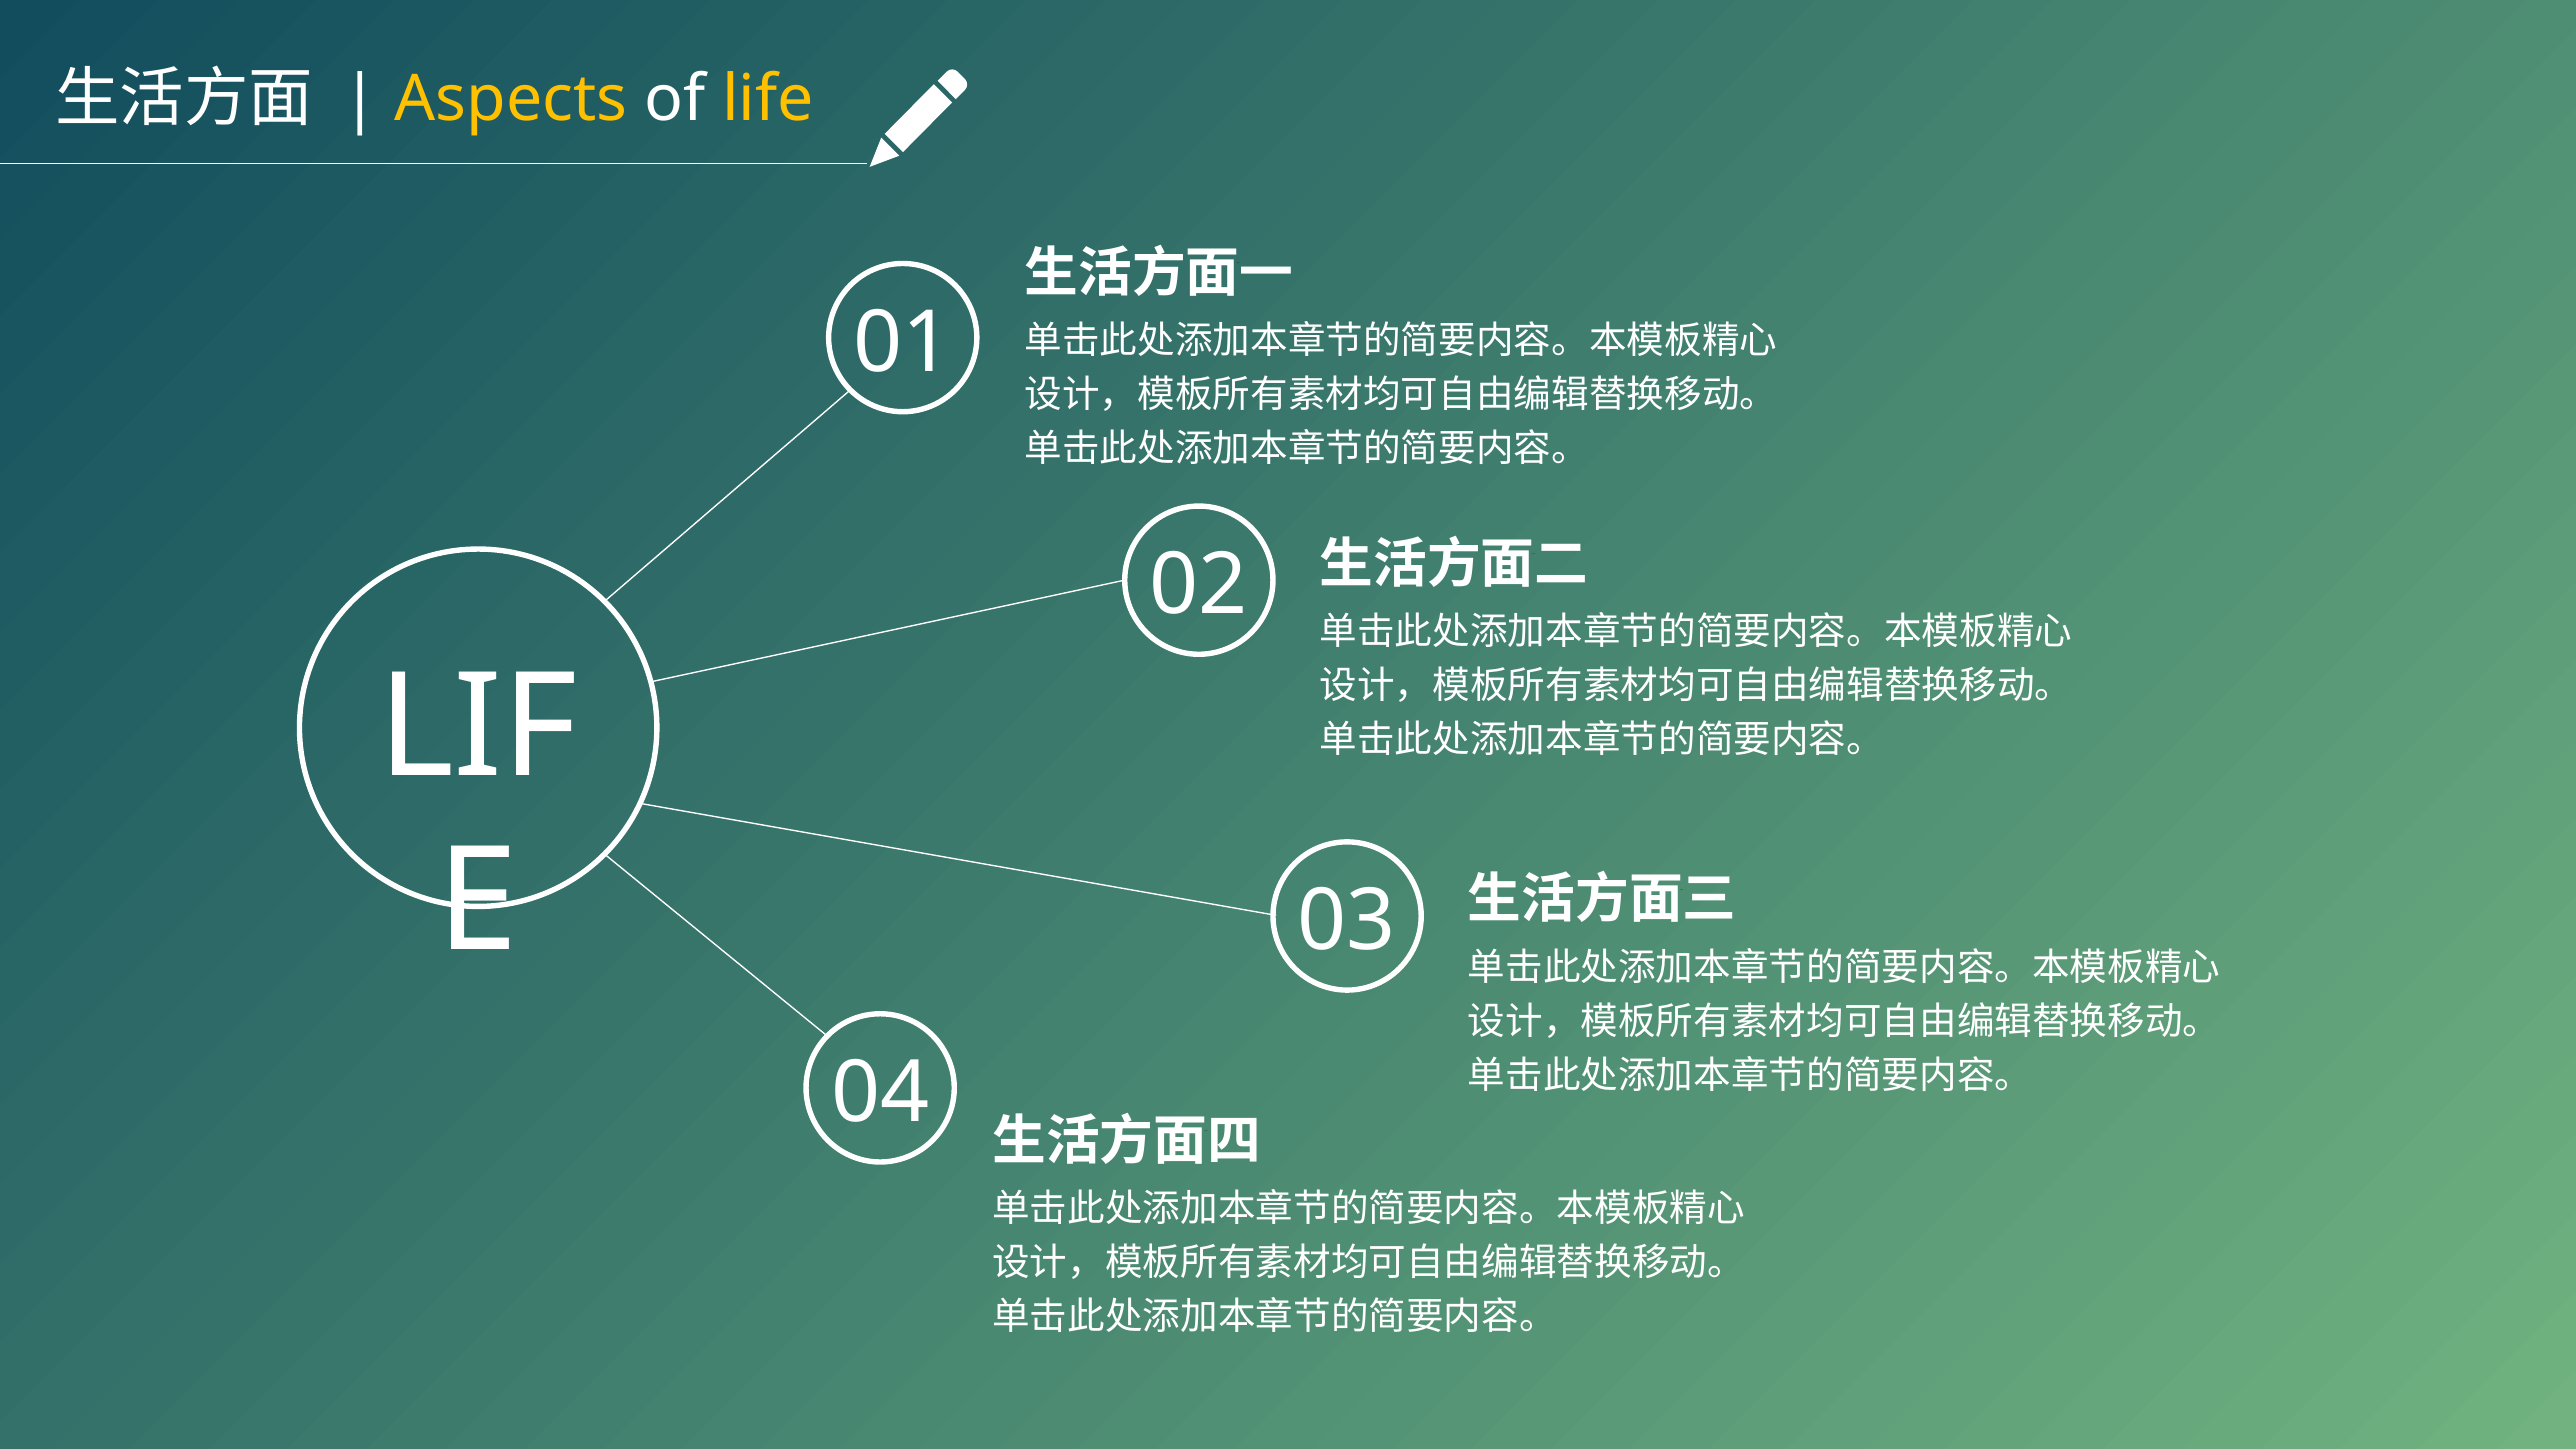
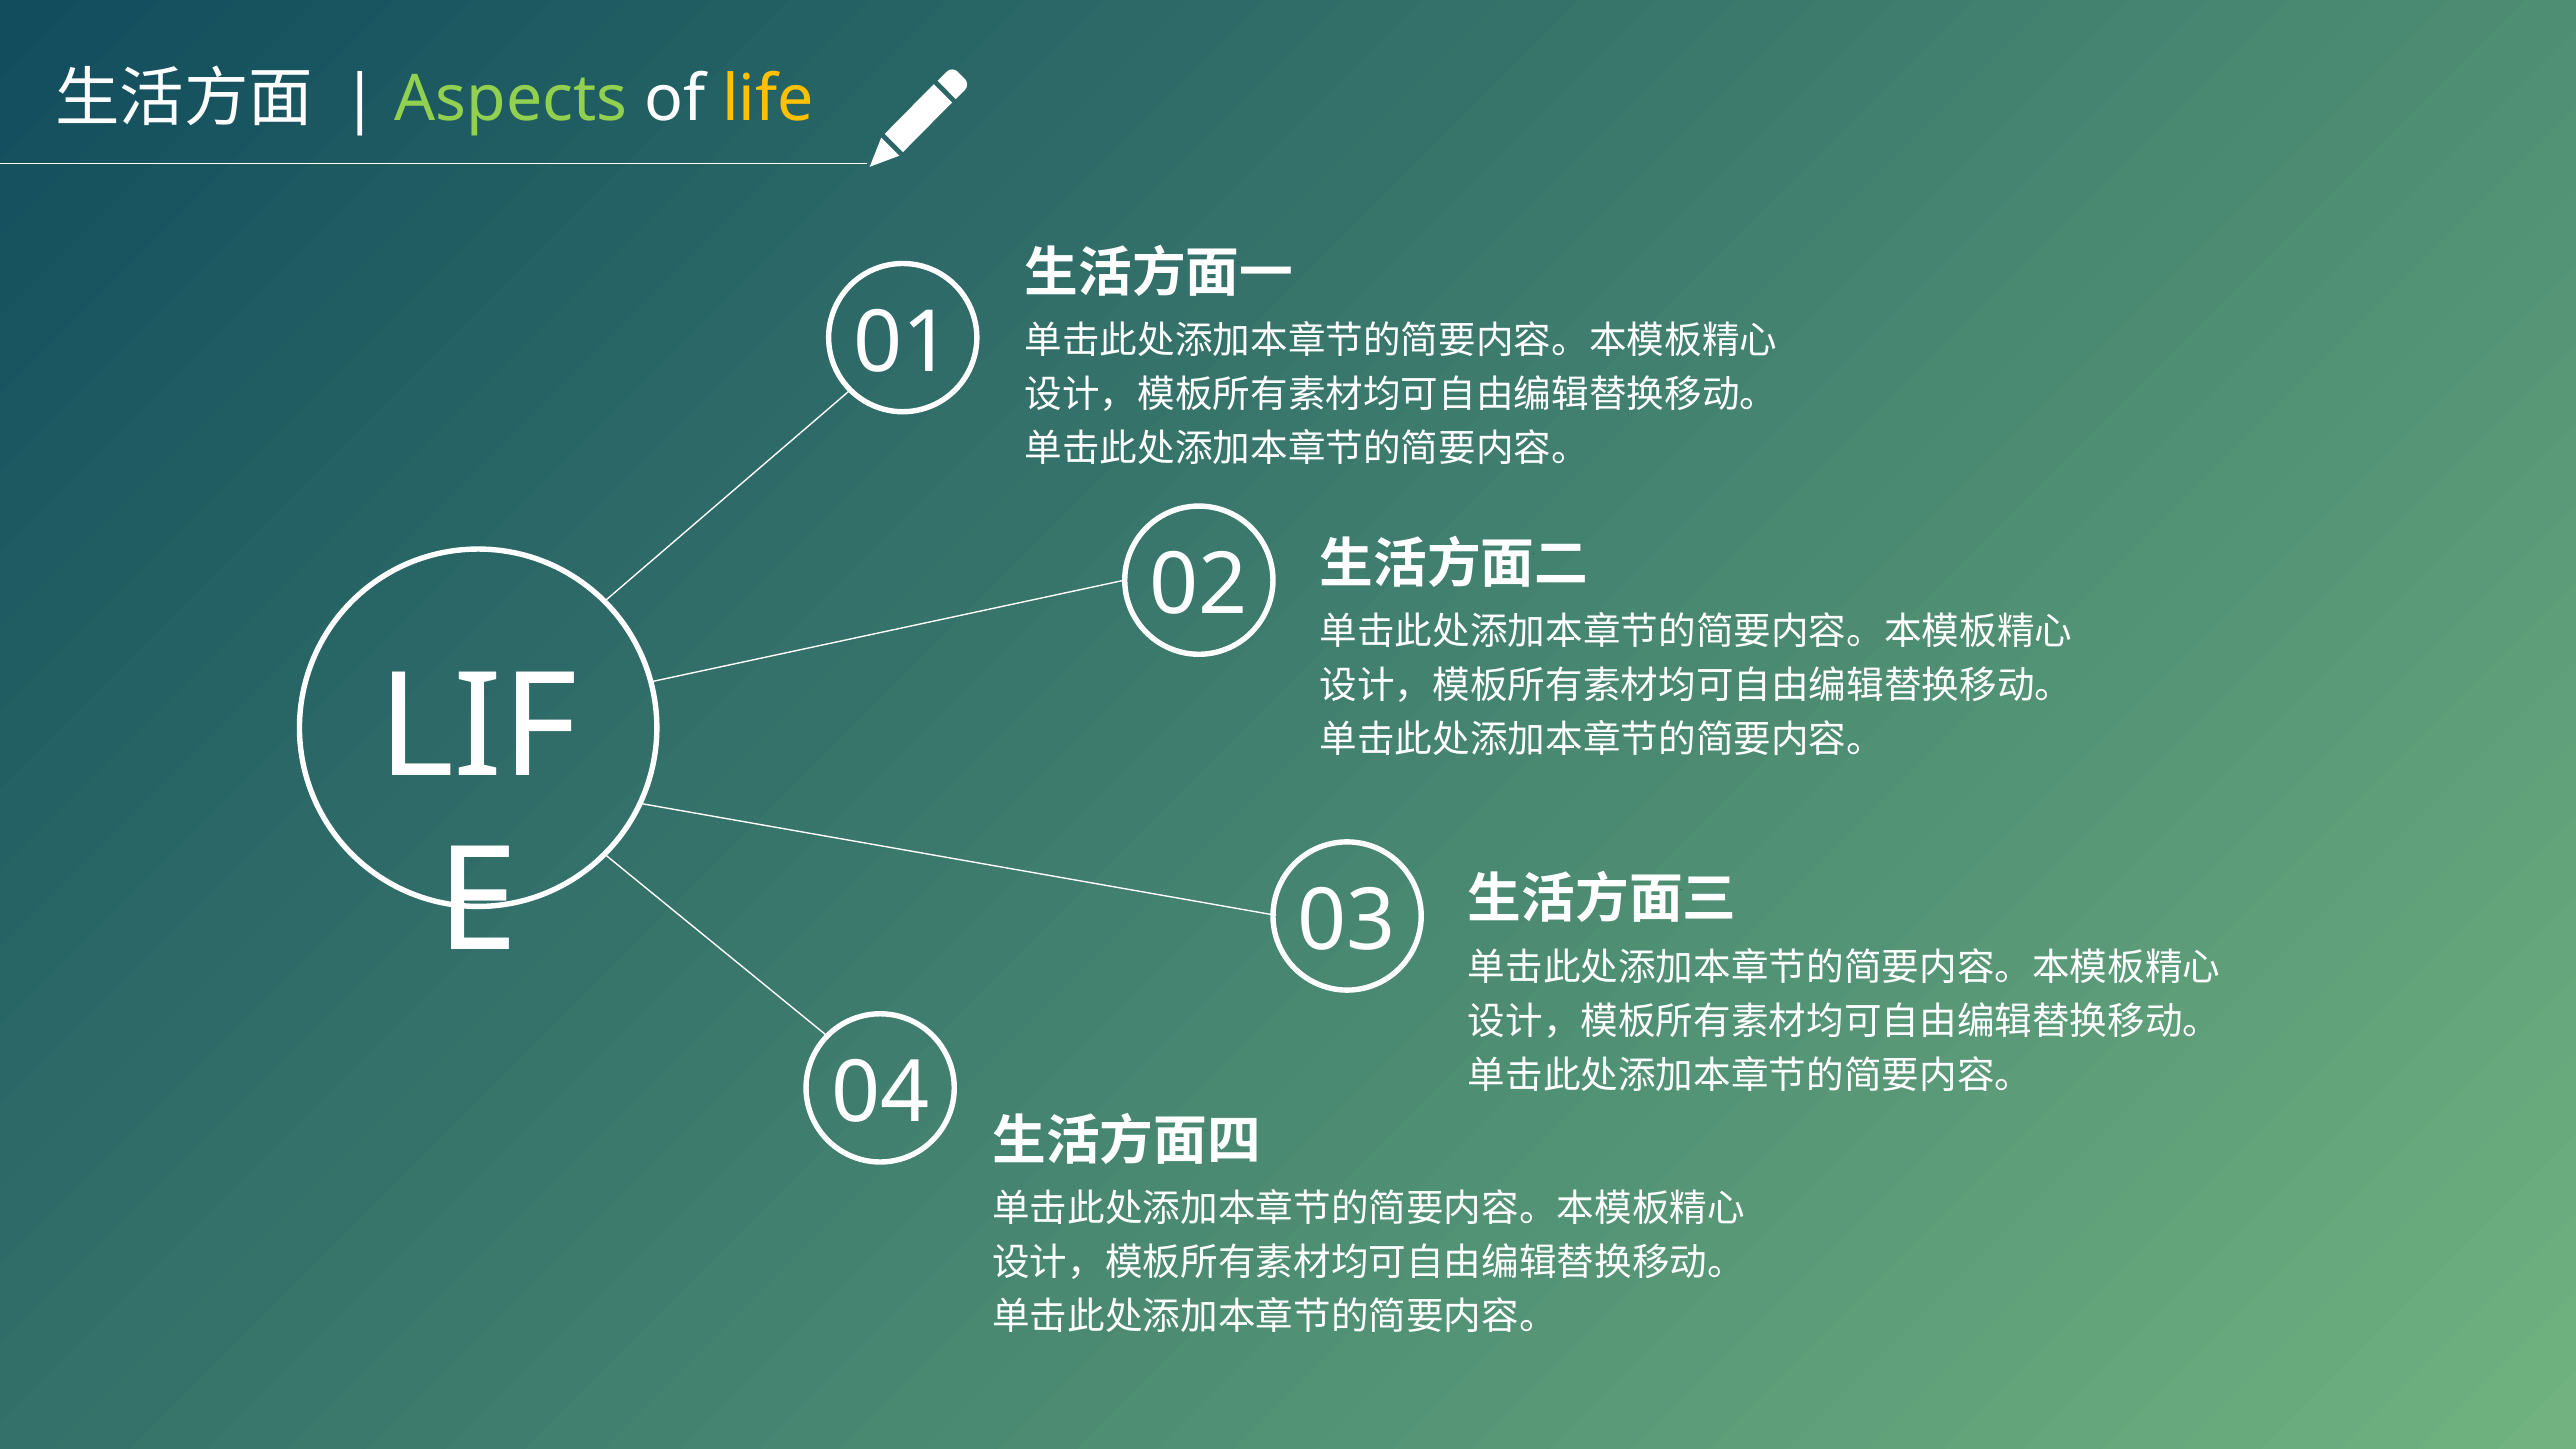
Aspects colour: yellow -> light green (511, 99)
